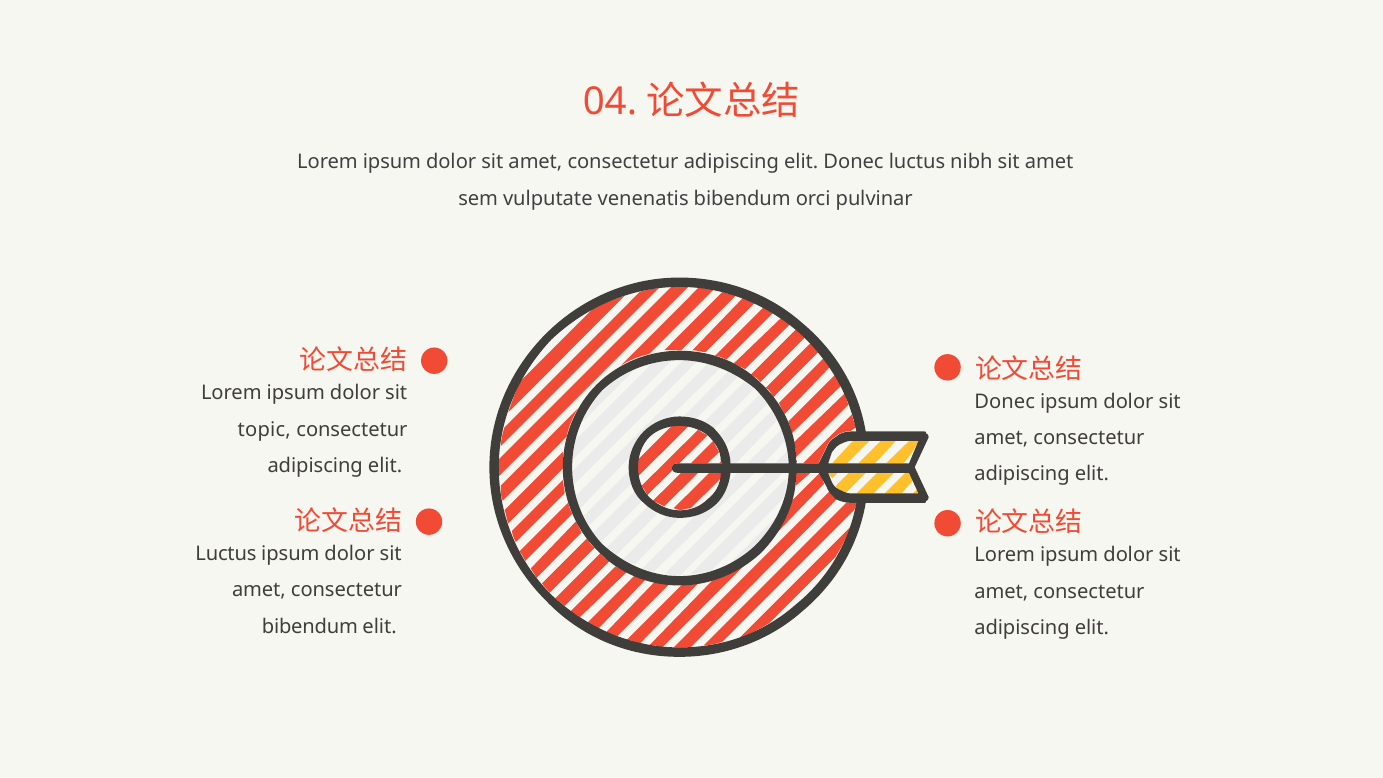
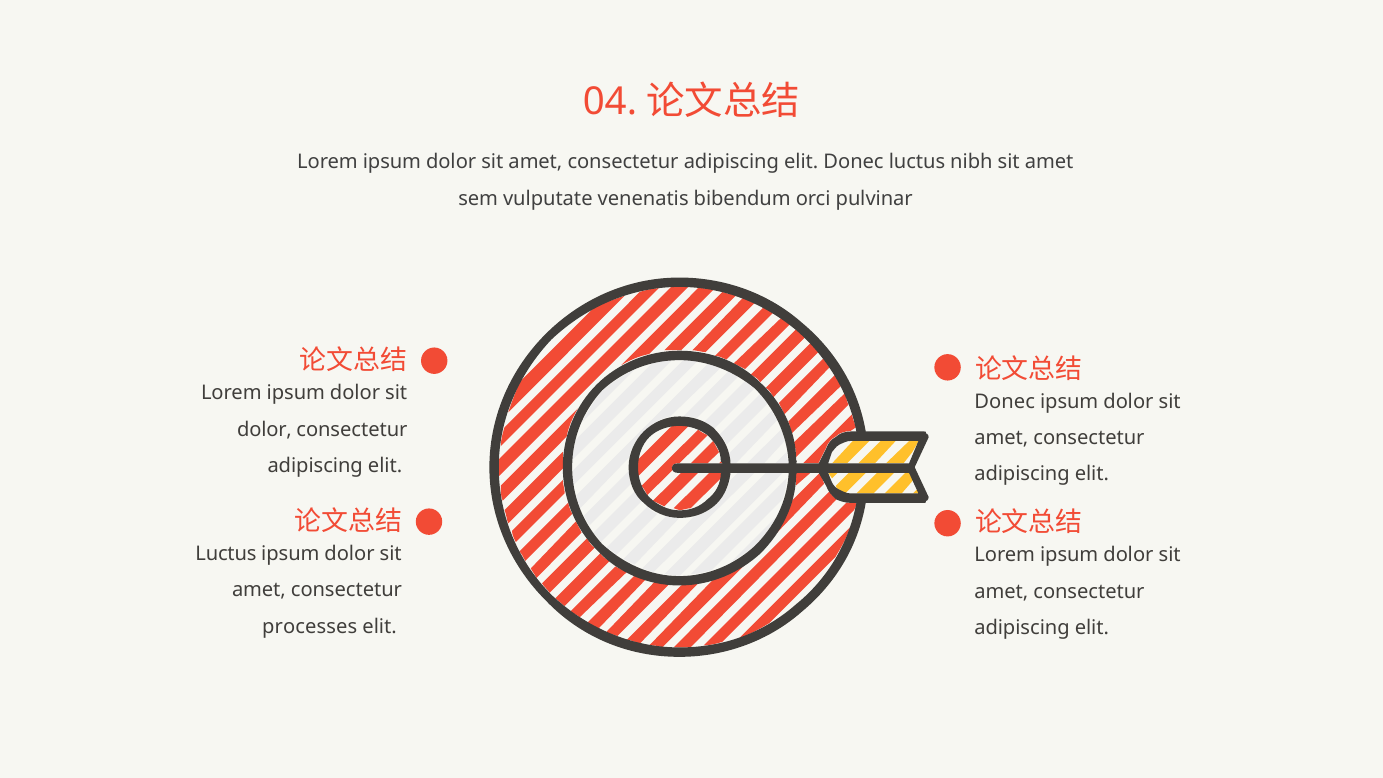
topic: topic -> dolor (264, 429)
bibendum: bibendum -> processes (310, 627)
